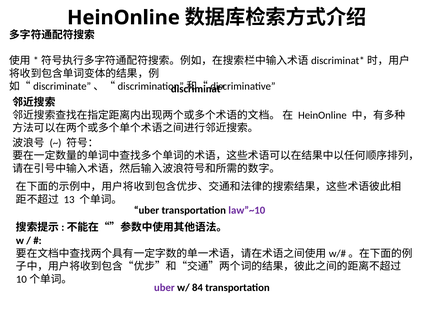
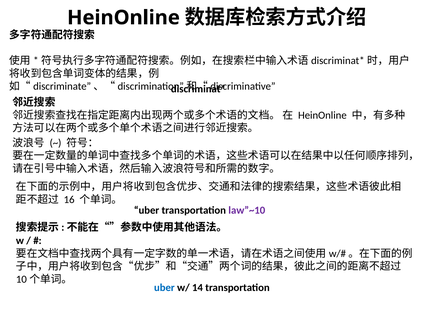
13: 13 -> 16 (69, 200)
uber colour: purple -> blue (164, 288)
84: 84 -> 14 (197, 288)
